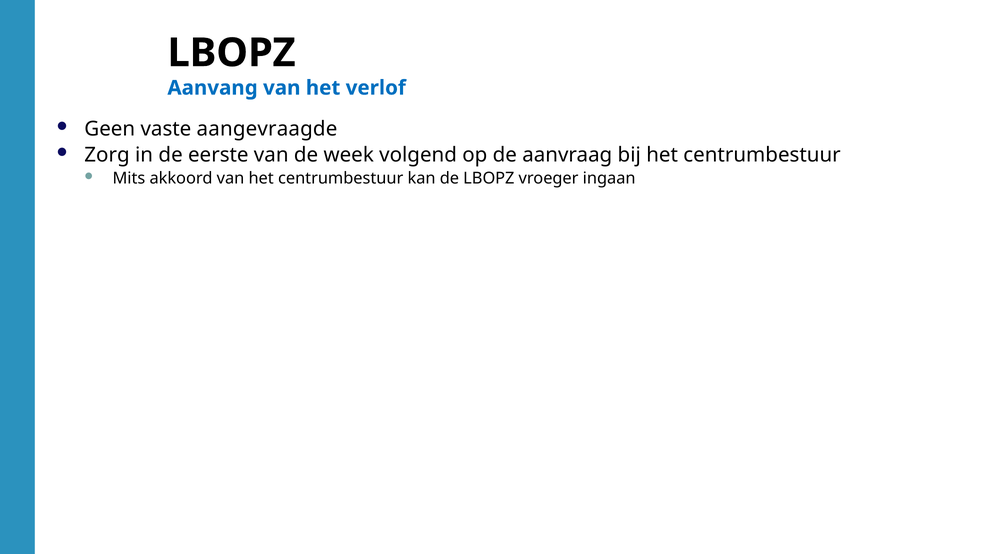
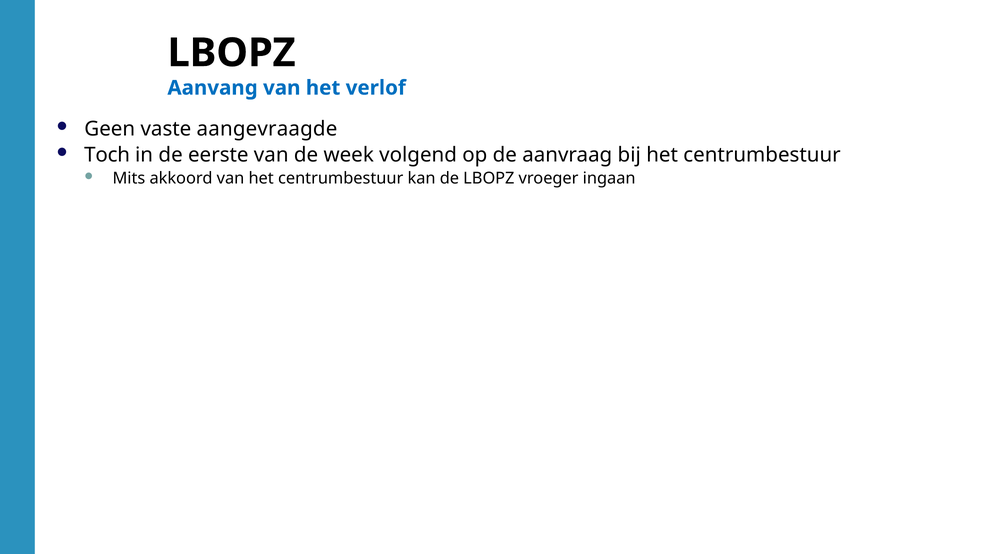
Zorg: Zorg -> Toch (107, 155)
